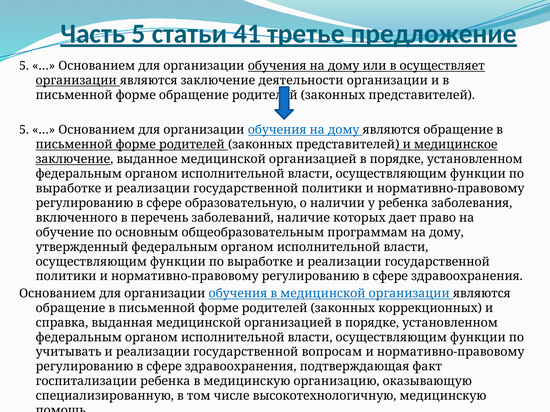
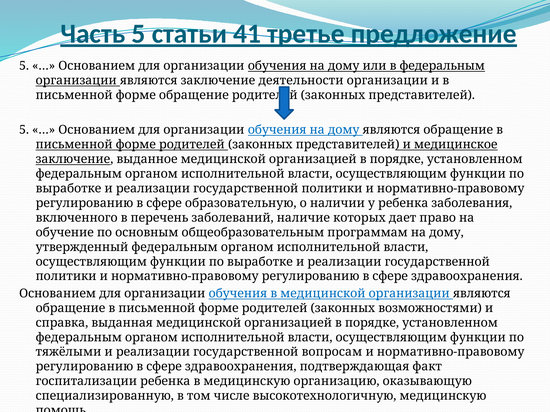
в осуществляет: осуществляет -> федеральным (442, 66)
коррекционных: коррекционных -> возможностями (430, 308)
учитывать: учитывать -> тяжёлыми (69, 352)
